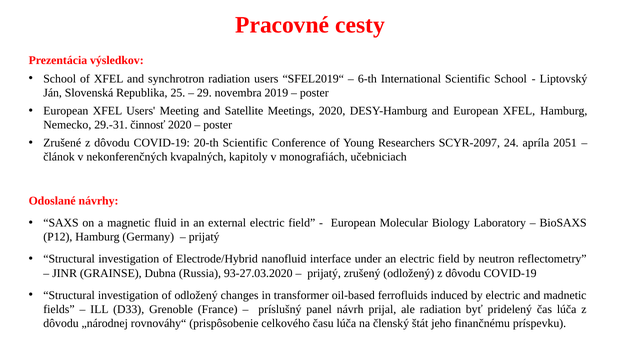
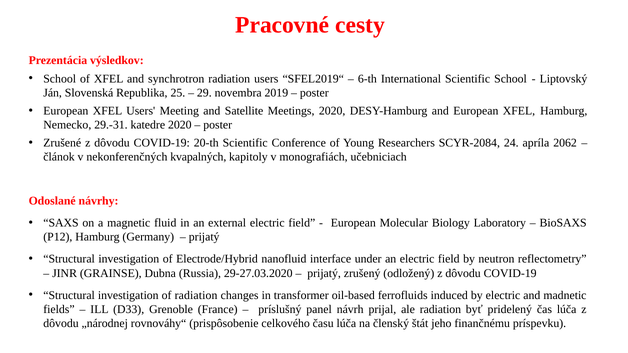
činnosť: činnosť -> katedre (148, 125)
SCYR-2097: SCYR-2097 -> SCYR-2084 (469, 143)
2051: 2051 -> 2062 (565, 143)
93-27.03.2020: 93-27.03.2020 -> 29-27.03.2020 (258, 273)
of odložený: odložený -> radiation (196, 295)
